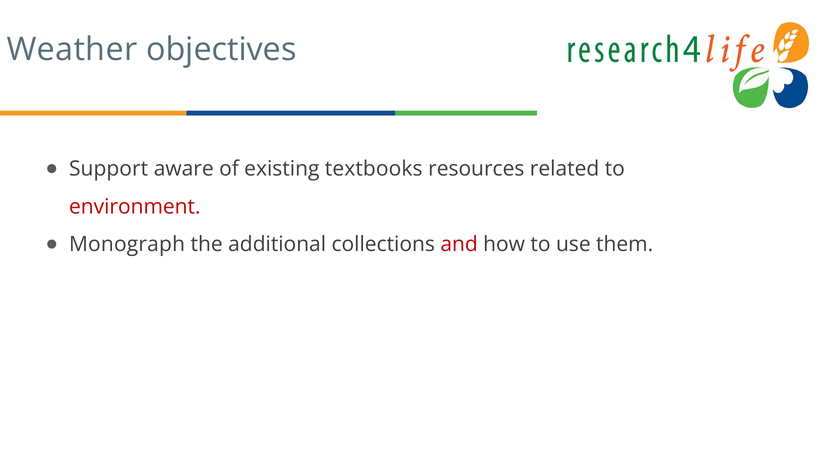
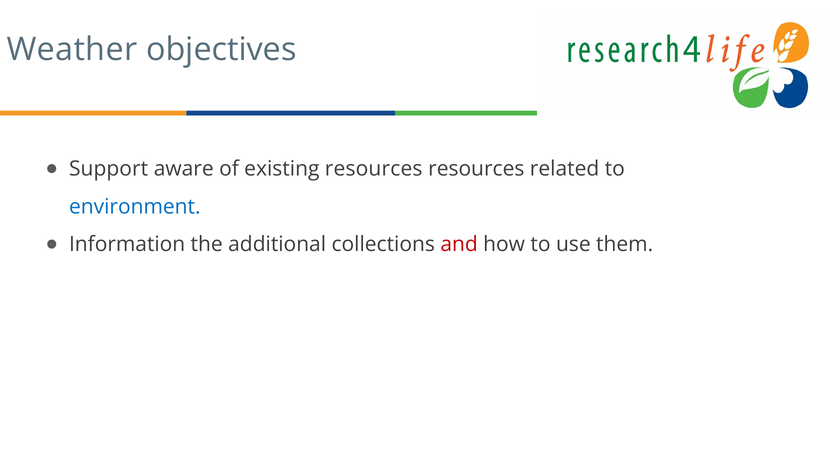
existing textbooks: textbooks -> resources (374, 169)
environment colour: red -> blue (135, 206)
Monograph: Monograph -> Information (127, 244)
